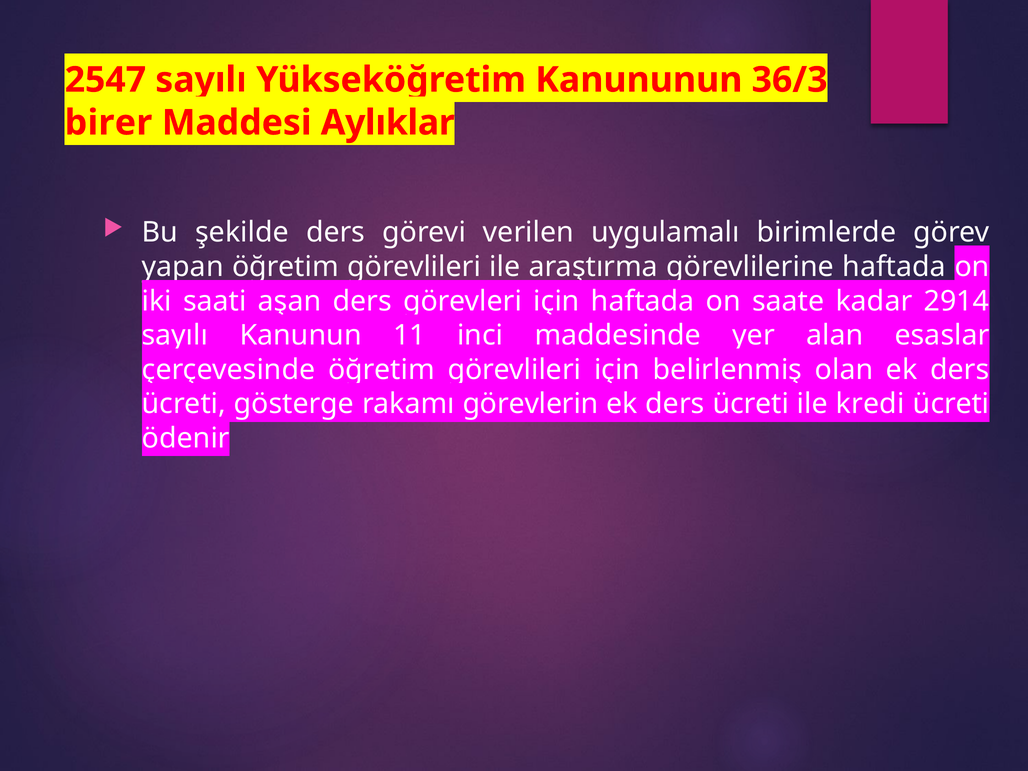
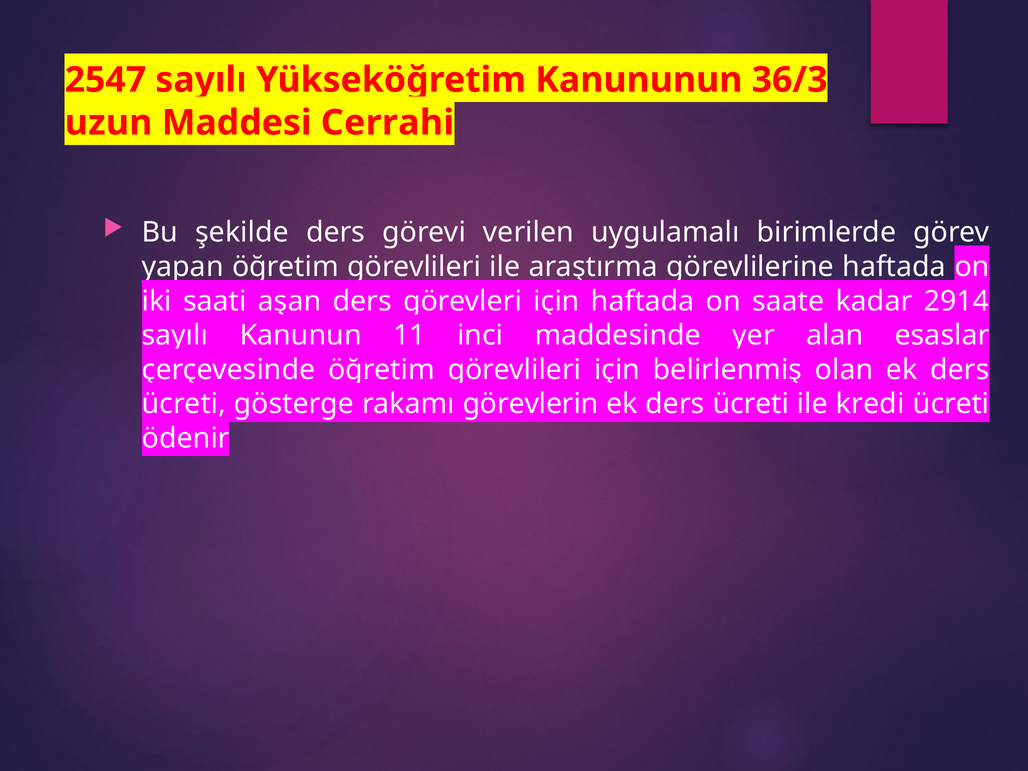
birer: birer -> uzun (109, 123)
Aylıklar: Aylıklar -> Cerrahi (387, 123)
